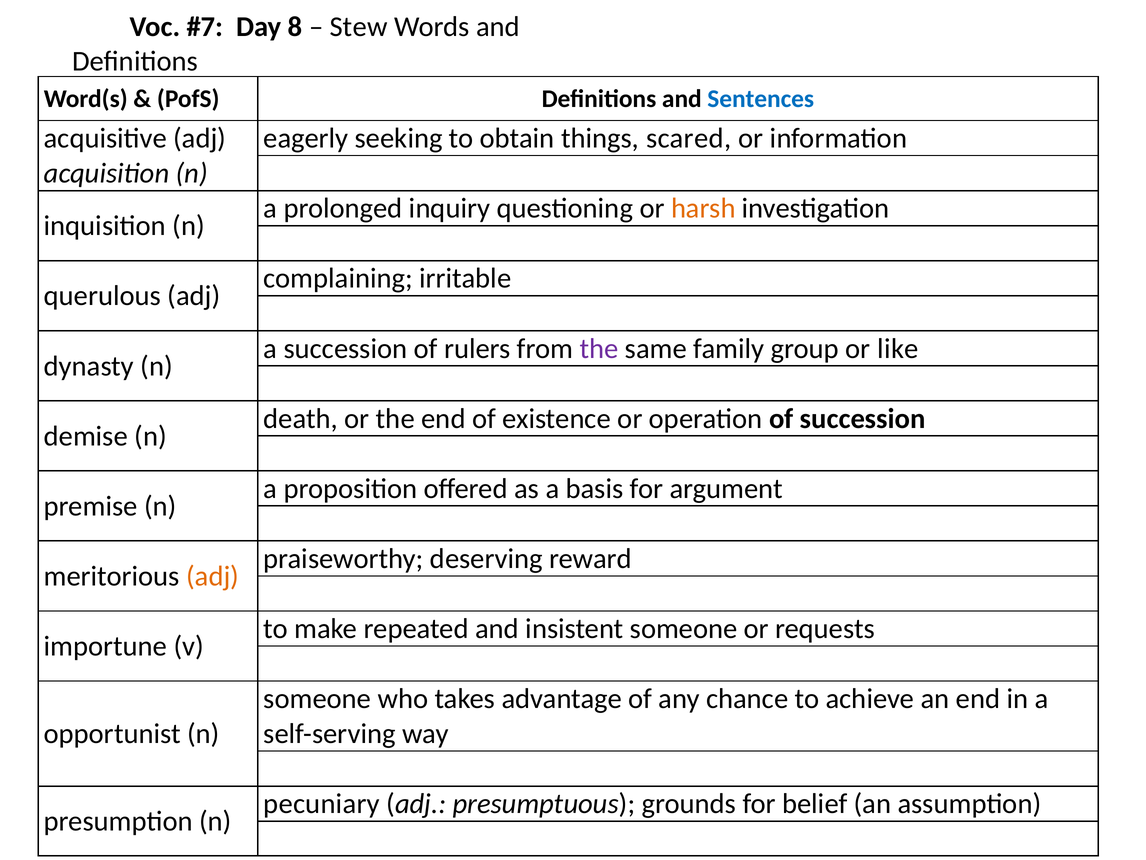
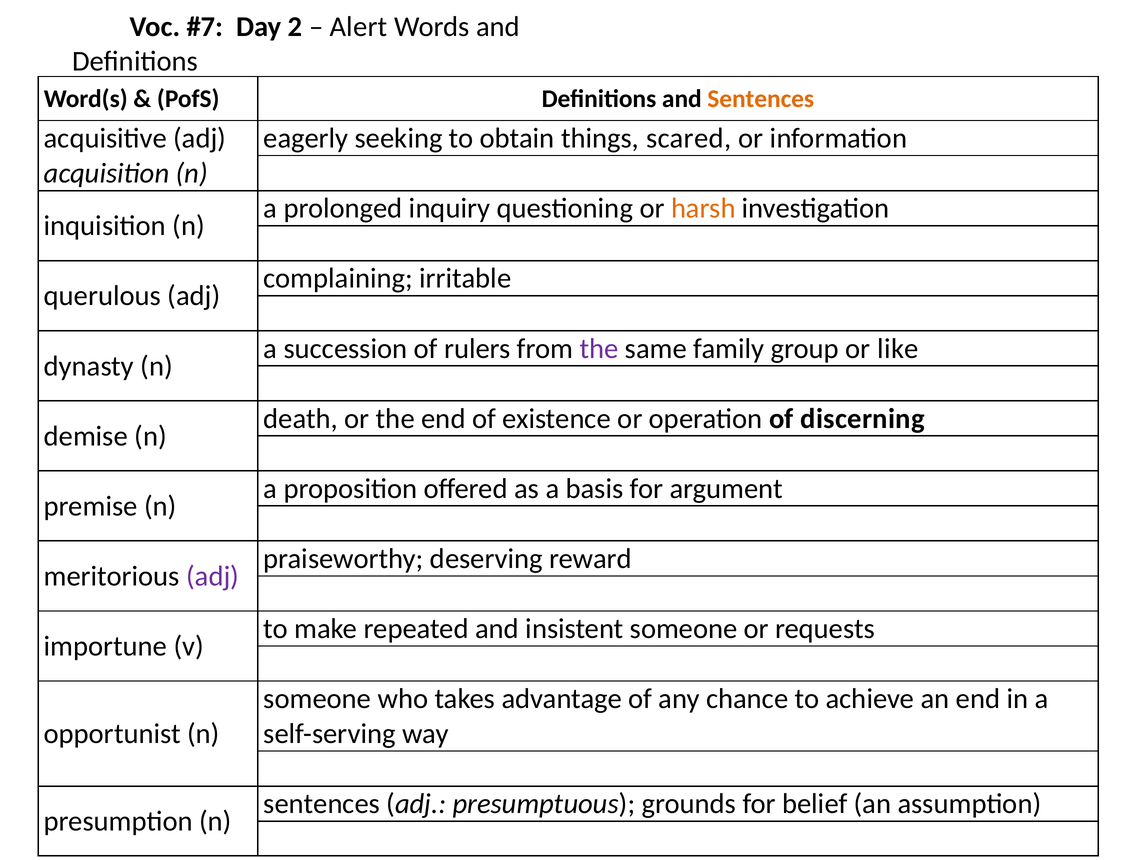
8: 8 -> 2 (295, 27)
Stew: Stew -> Alert (359, 27)
Sentences colour: blue -> orange (761, 99)
of succession: succession -> discerning (863, 418)
adj colour: orange -> purple (213, 576)
pecuniary: pecuniary -> sentences (322, 803)
